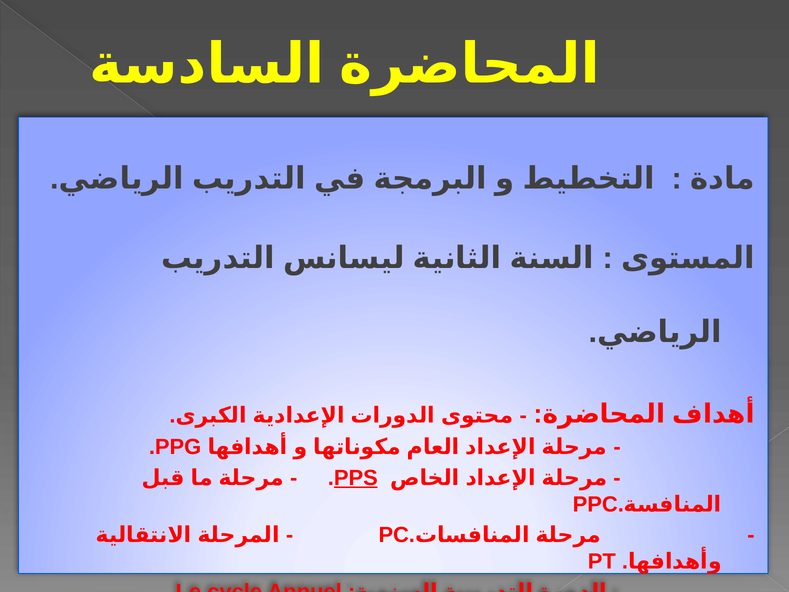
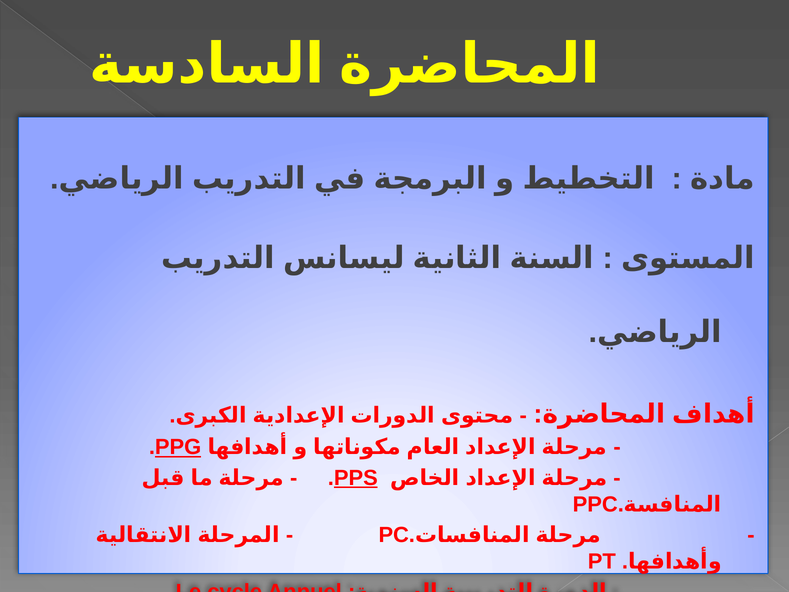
PPG underline: none -> present (178, 447)
